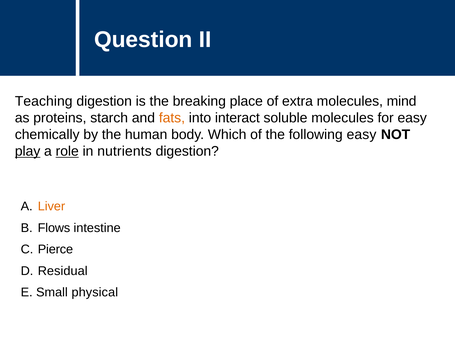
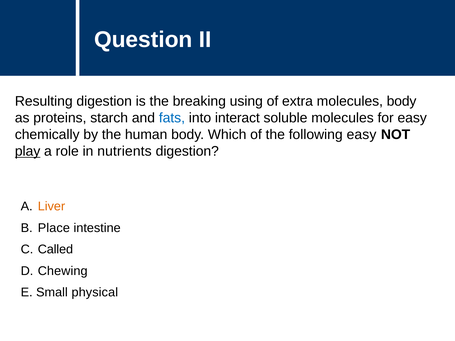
Teaching: Teaching -> Resulting (44, 101)
place: place -> using (246, 101)
molecules mind: mind -> body (402, 101)
fats colour: orange -> blue (172, 118)
role underline: present -> none (67, 151)
Flows: Flows -> Place (54, 228)
Pierce: Pierce -> Called (55, 250)
Residual: Residual -> Chewing (63, 271)
